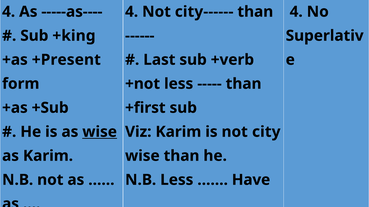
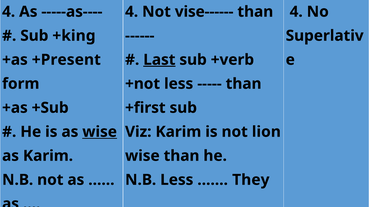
city------: city------ -> vise------ (204, 12)
Last underline: none -> present (159, 60)
city: city -> lion (266, 132)
Have: Have -> They (251, 180)
